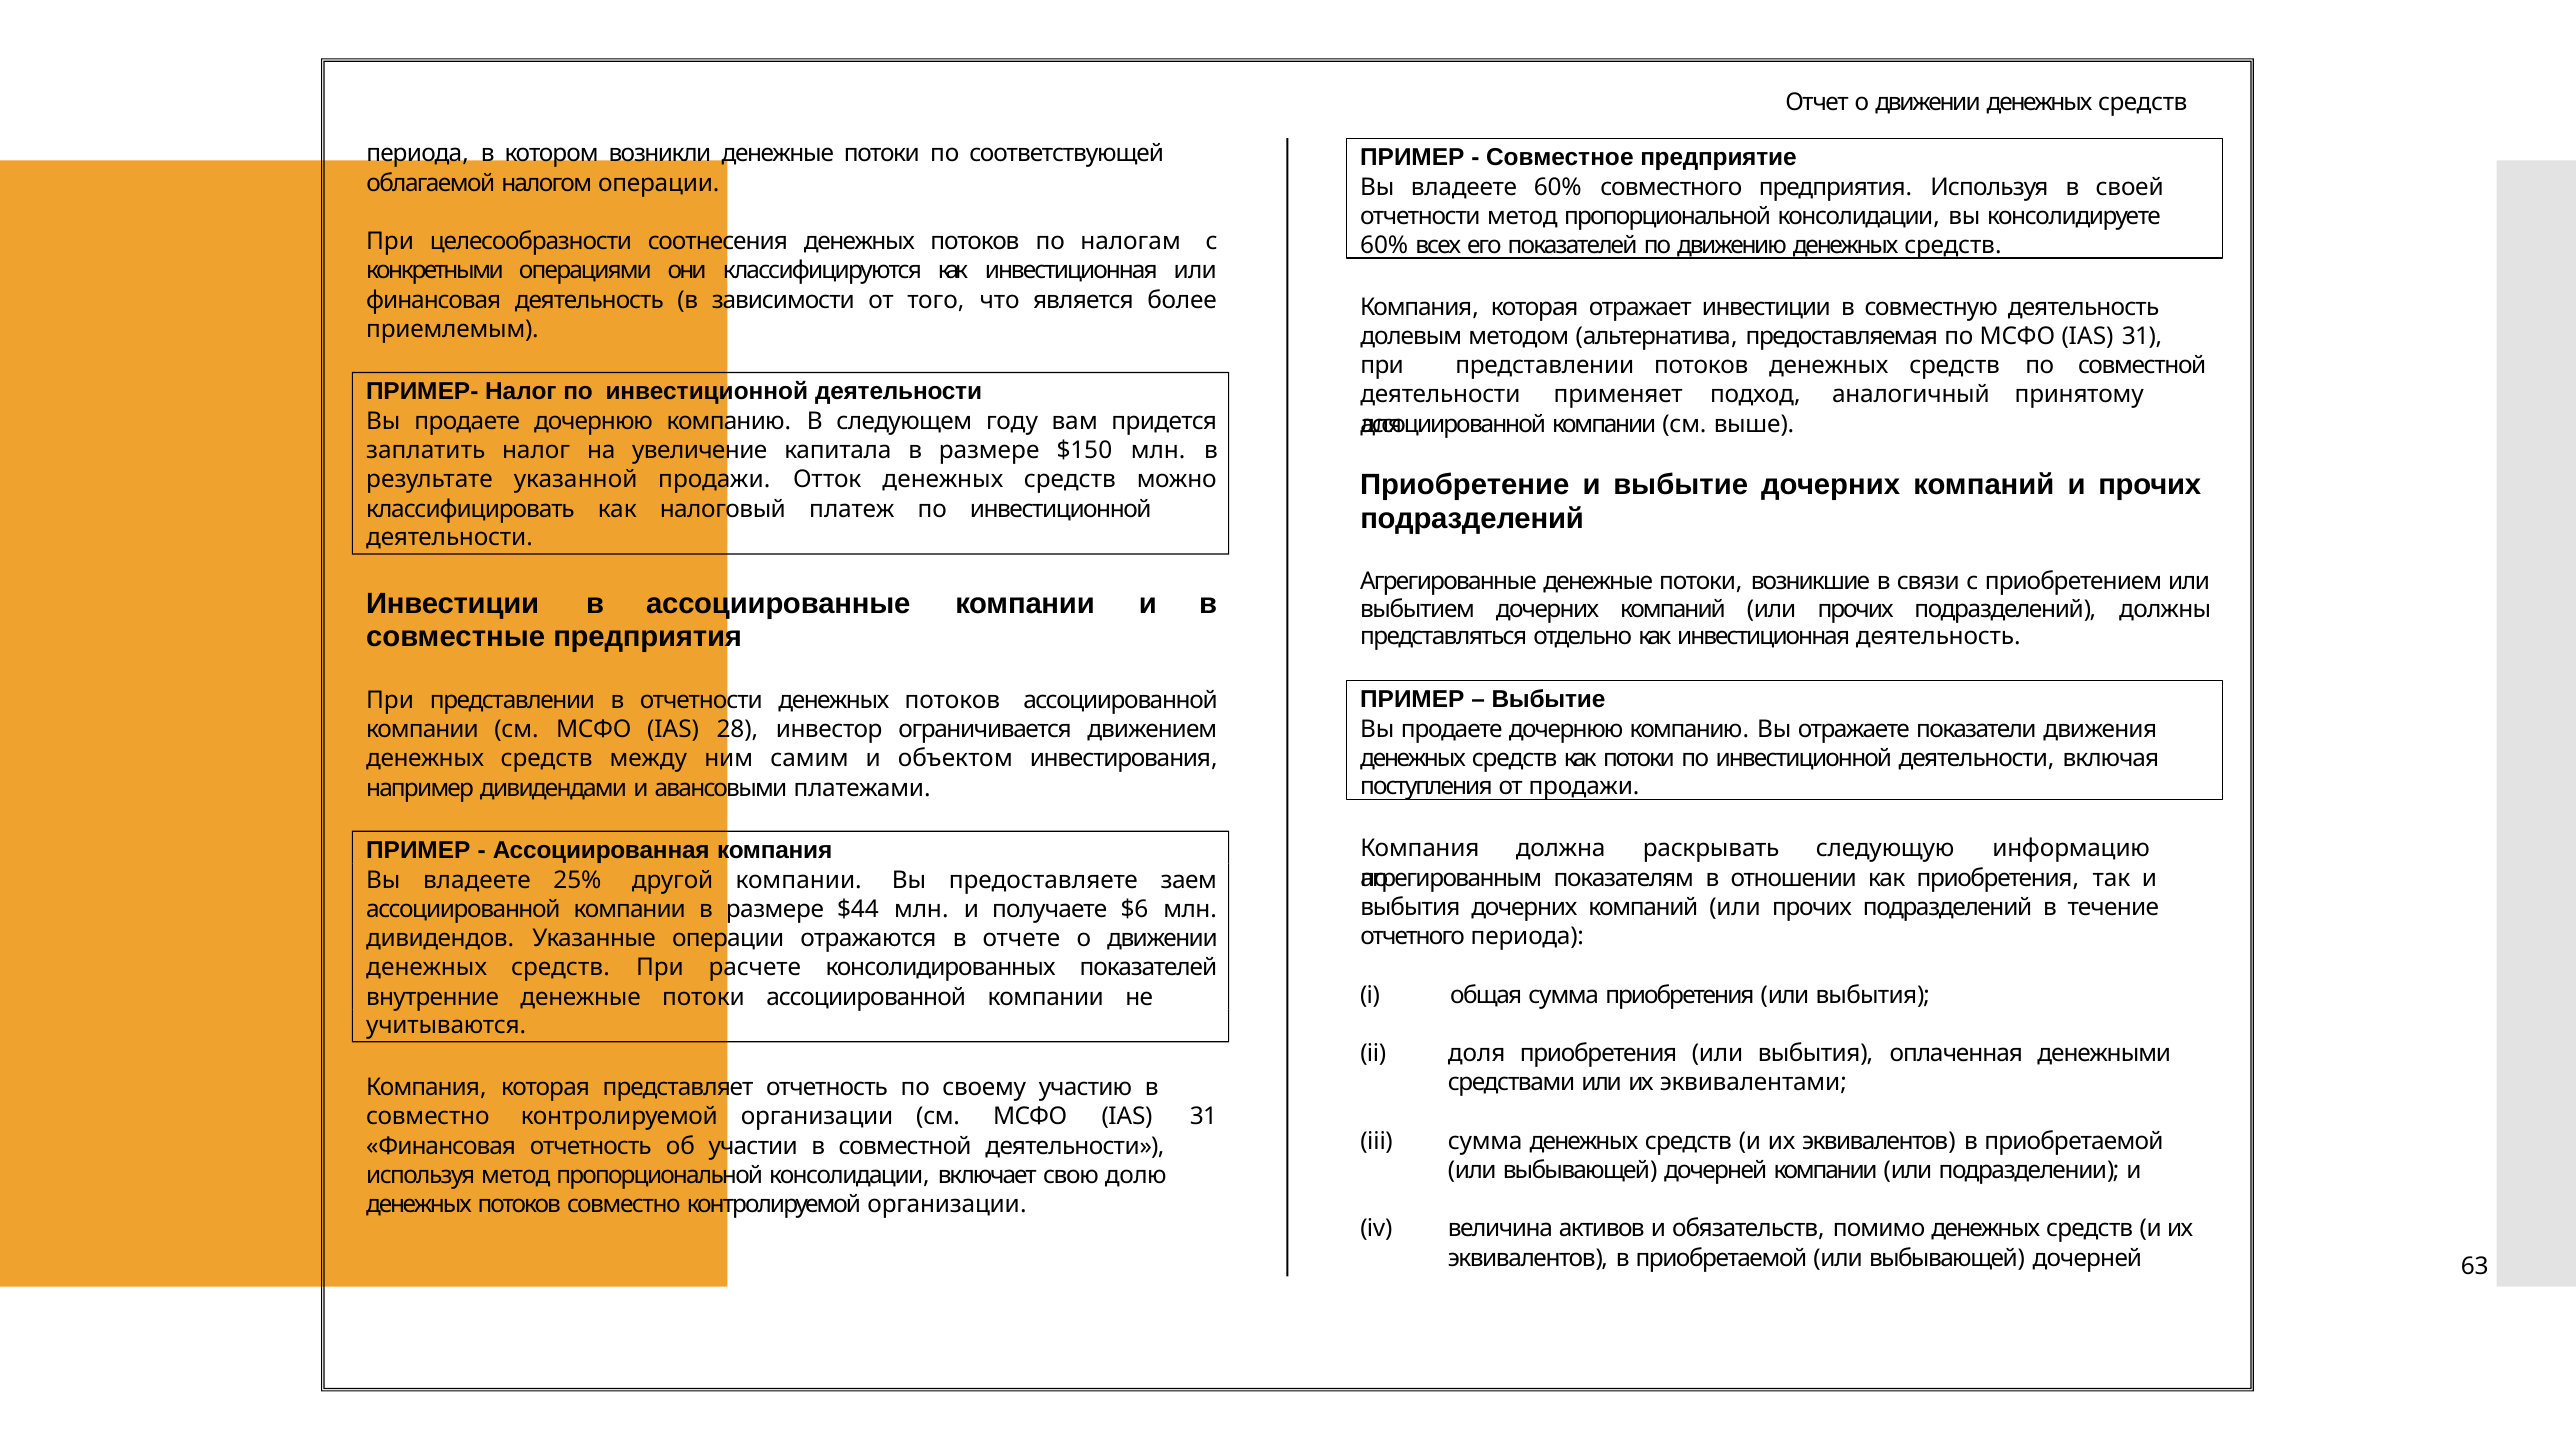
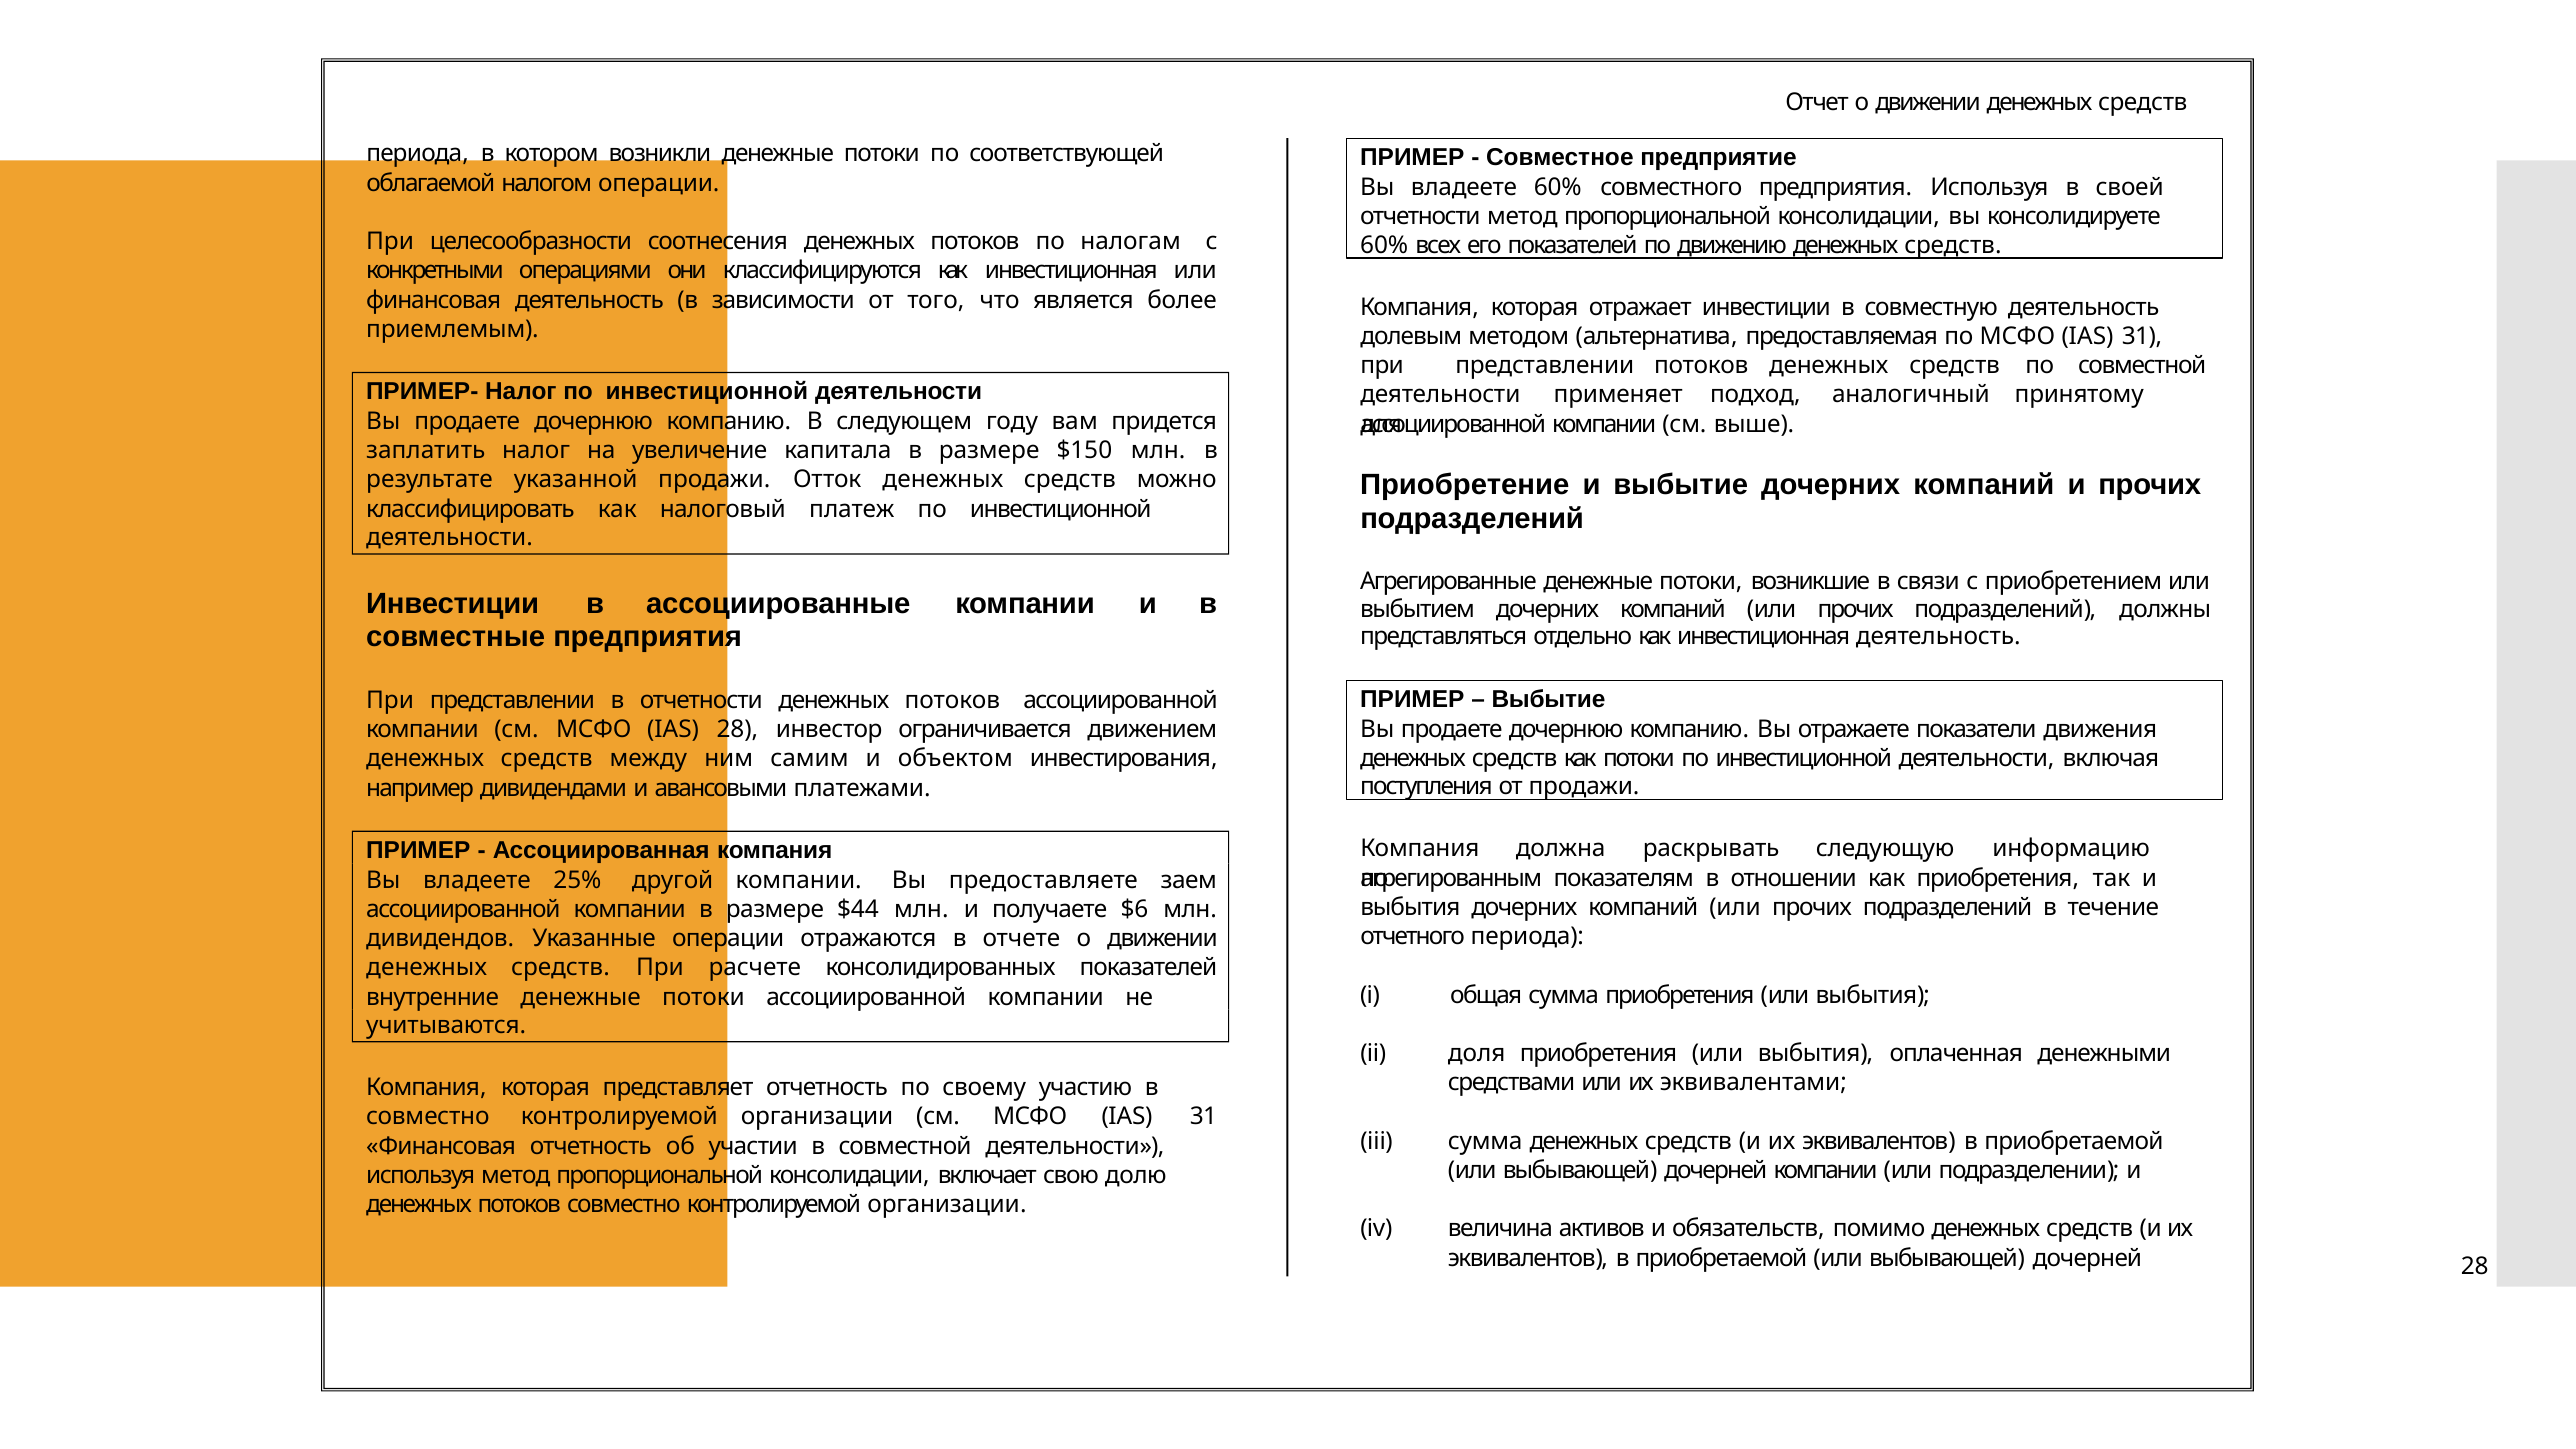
63: 63 -> 28 (2475, 1266)
